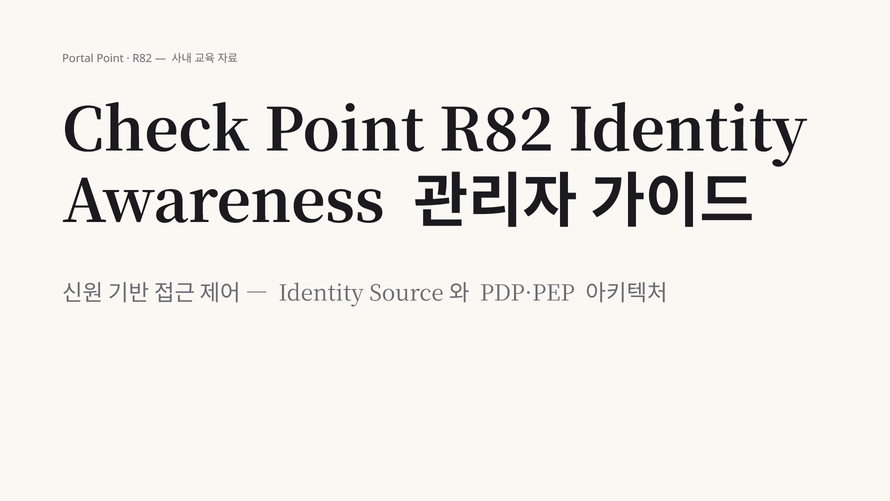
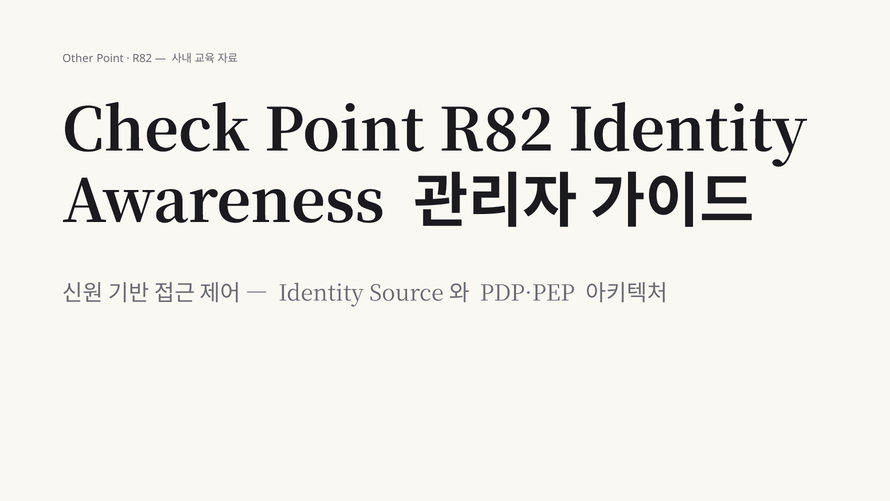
Portal: Portal -> Other (78, 59)
